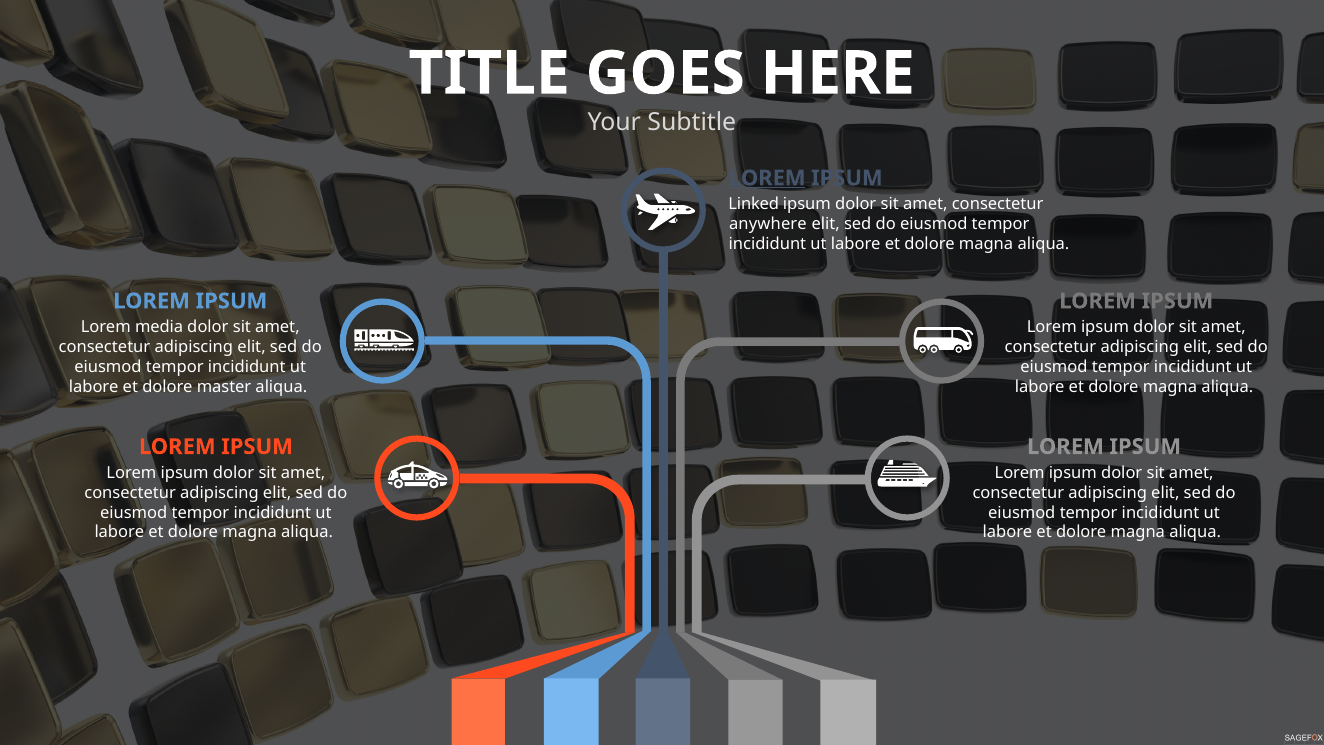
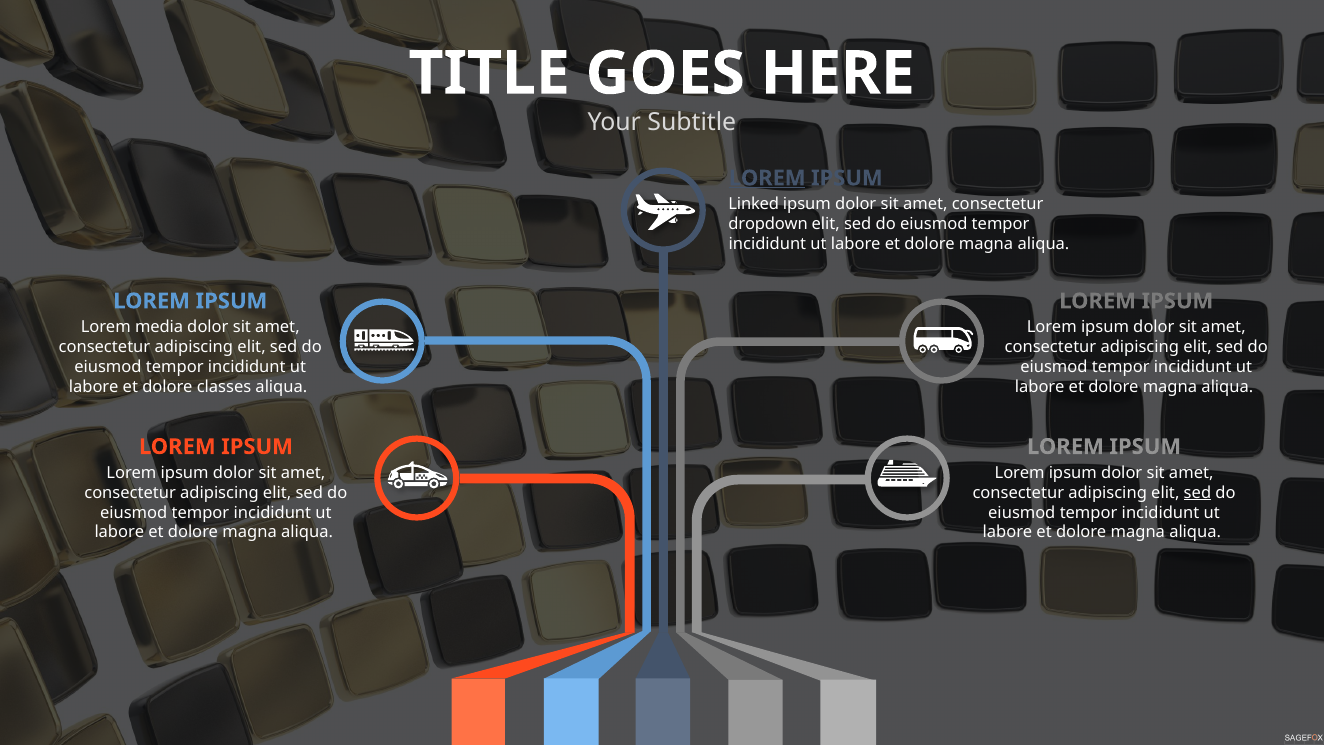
anywhere: anywhere -> dropdown (768, 224)
master: master -> classes (224, 387)
sed underline: none -> present (1197, 493)
